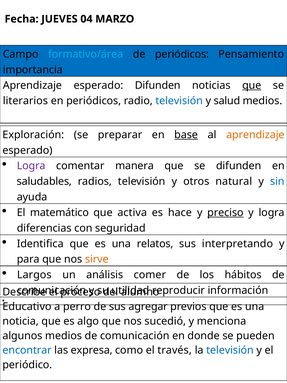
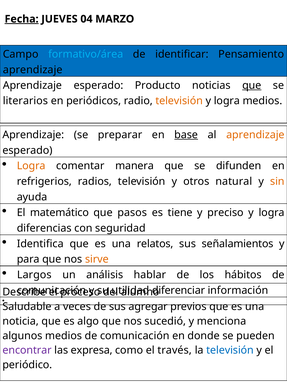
Fecha underline: none -> present (22, 19)
de periódicos: periódicos -> identificar (182, 54)
importancia: importancia -> aprendizaje (33, 70)
esperado Difunden: Difunden -> Producto (158, 85)
televisión colour: blue -> orange (179, 101)
salud: salud -> logra (227, 101)
Exploración: Exploración -> Aprendizaje (33, 135)
Logra colour: purple -> orange (31, 166)
saludables: saludables -> refrigerios (44, 181)
sin colour: blue -> orange (277, 181)
activa: activa -> pasos (132, 212)
hace: hace -> tiene (180, 212)
preciso underline: present -> none (225, 212)
interpretando: interpretando -> señalamientos (238, 243)
comer: comer -> hablar (150, 275)
reproducir: reproducir -> diferenciar (179, 290)
Educativo: Educativo -> Saludable (27, 306)
perro: perro -> veces (77, 306)
encontrar colour: blue -> purple (27, 350)
